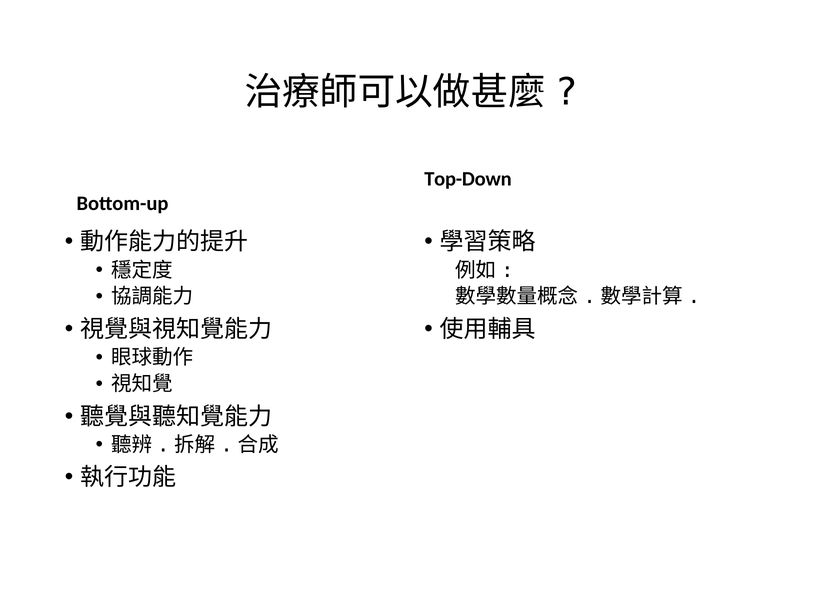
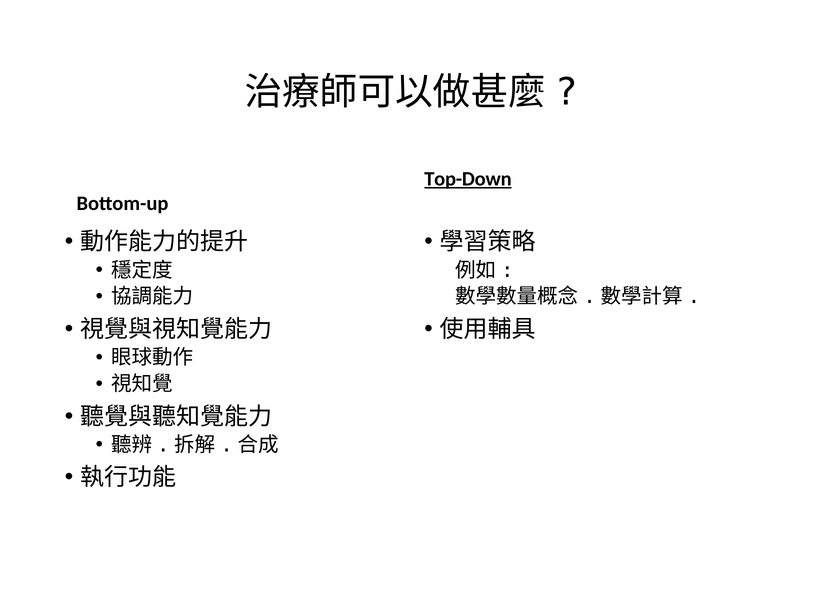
Top-Down underline: none -> present (468, 179)
